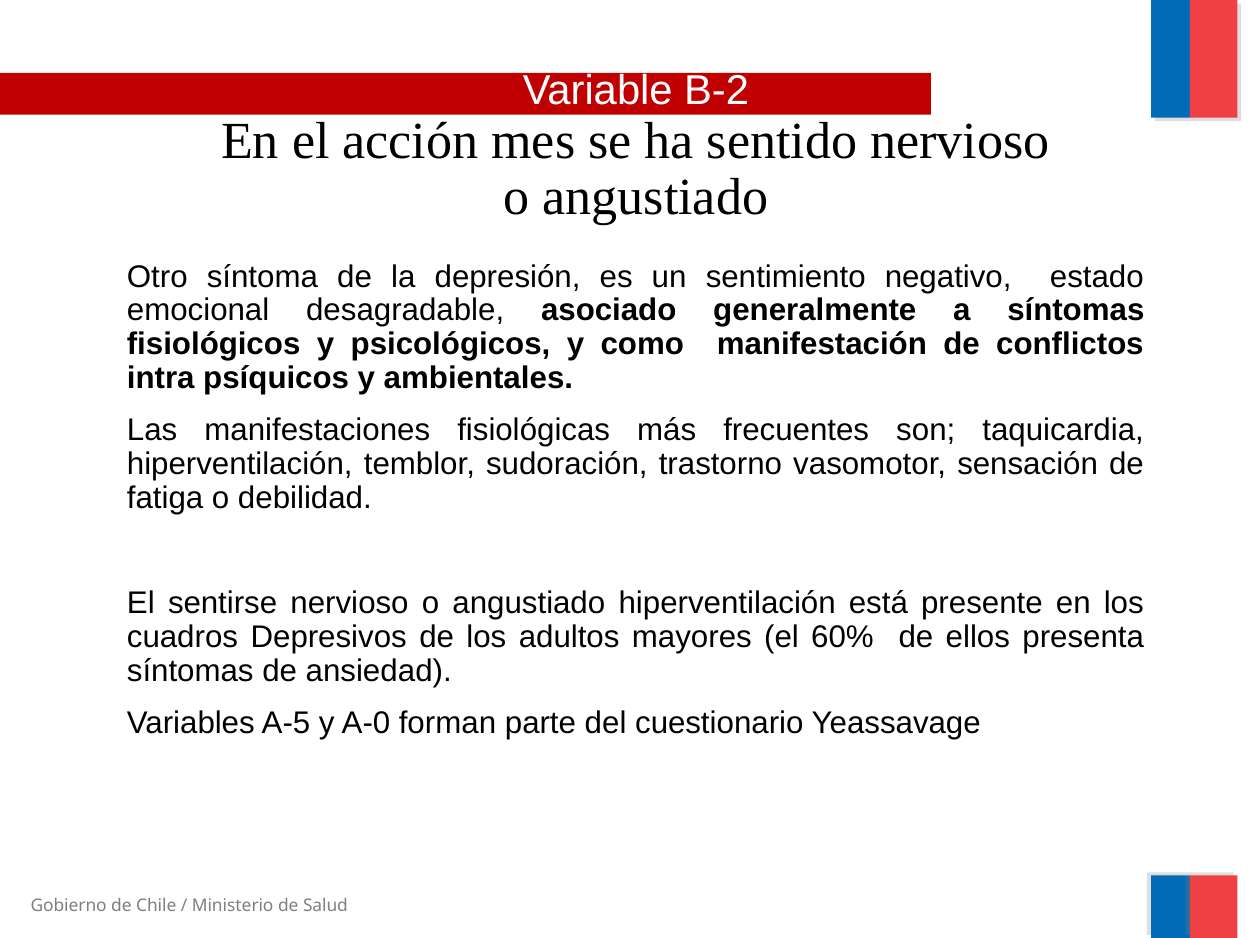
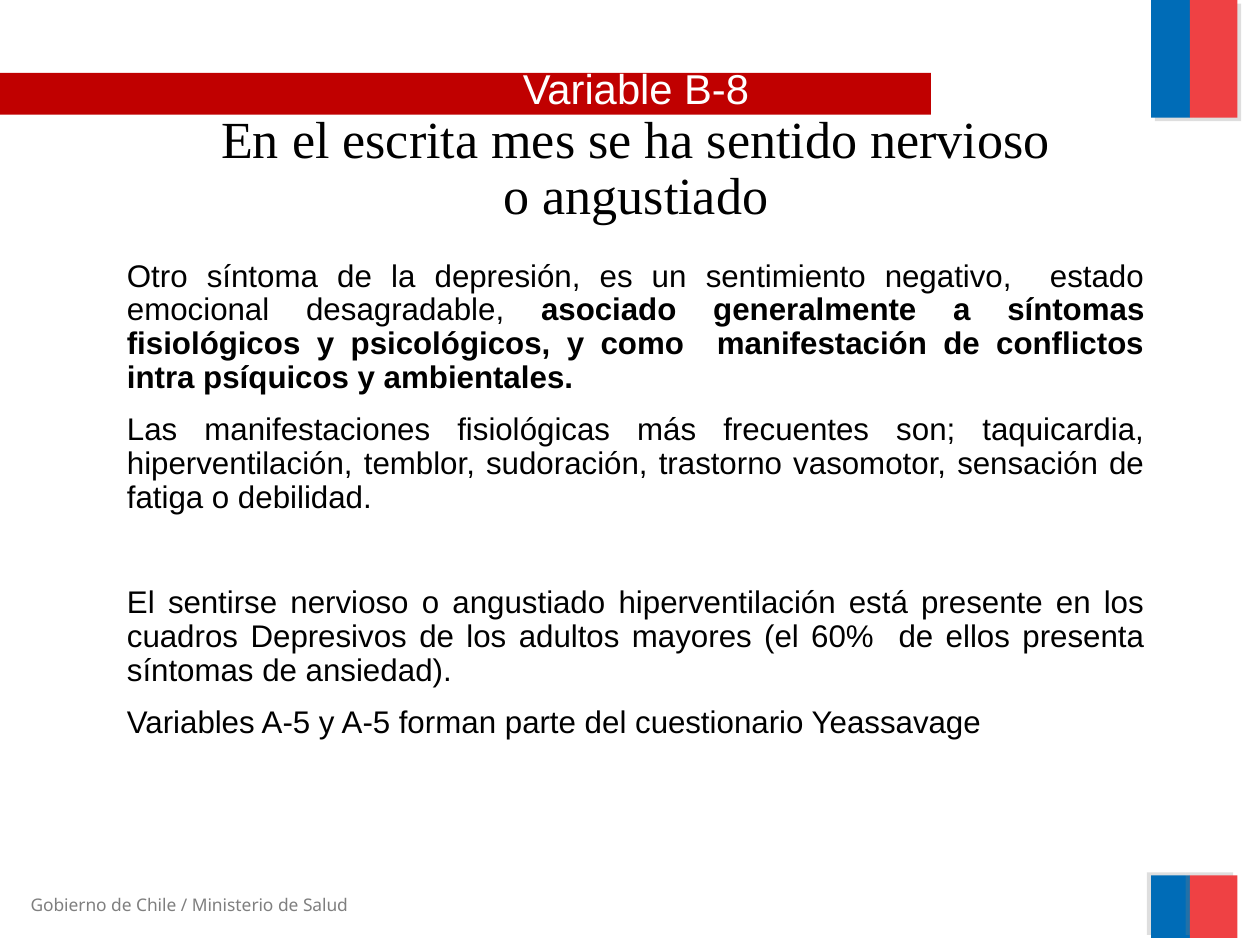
B-2: B-2 -> B-8 (717, 91)
acción: acción -> escrita (410, 142)
y A-0: A-0 -> A-5 (366, 723)
